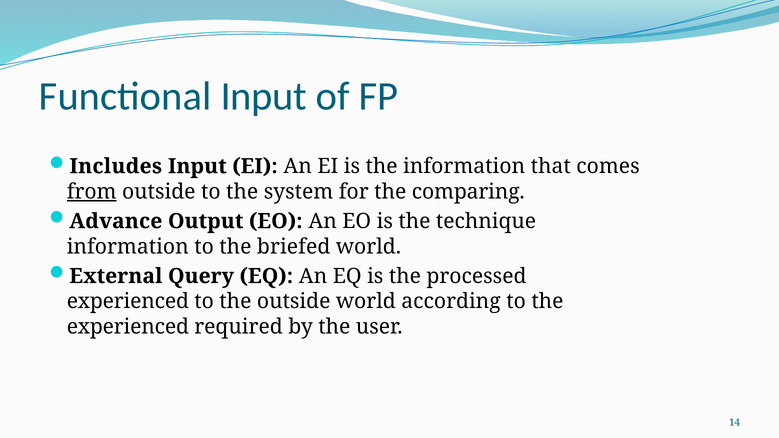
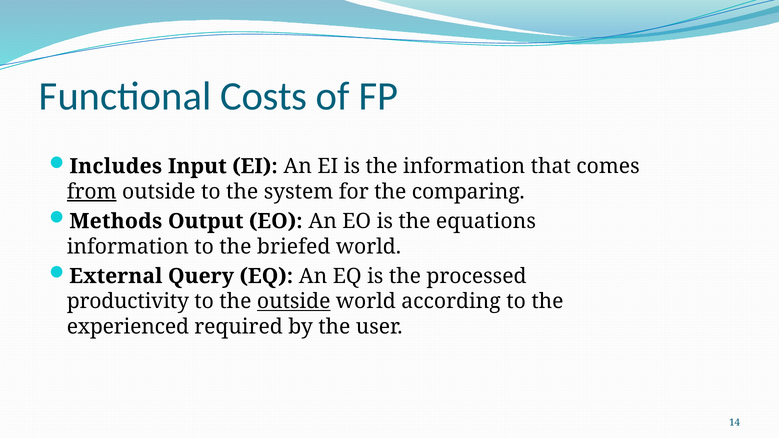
Functional Input: Input -> Costs (264, 96)
Advance: Advance -> Methods (116, 221)
technique: technique -> equations (486, 221)
experienced: experienced -> productivity (128, 302)
outside underline: none -> present (294, 302)
